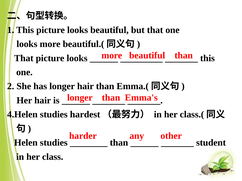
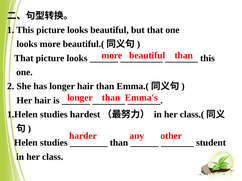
4.Helen: 4.Helen -> 1.Helen (22, 115)
